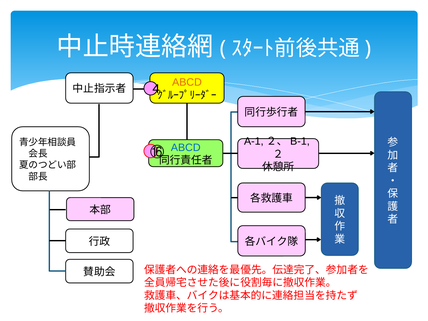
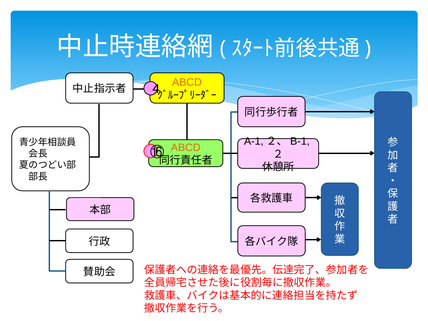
ABCD colour: blue -> orange (186, 147)
